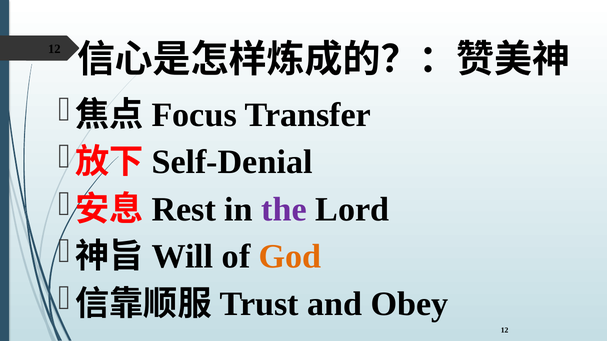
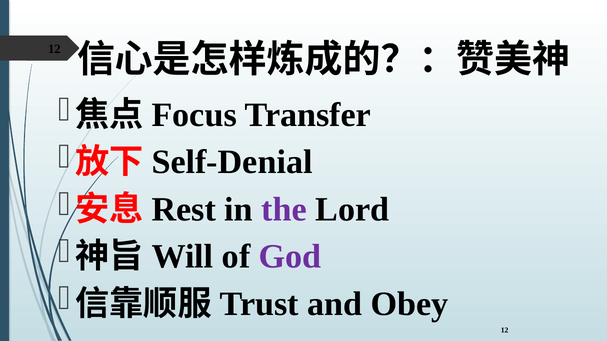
God colour: orange -> purple (290, 257)
